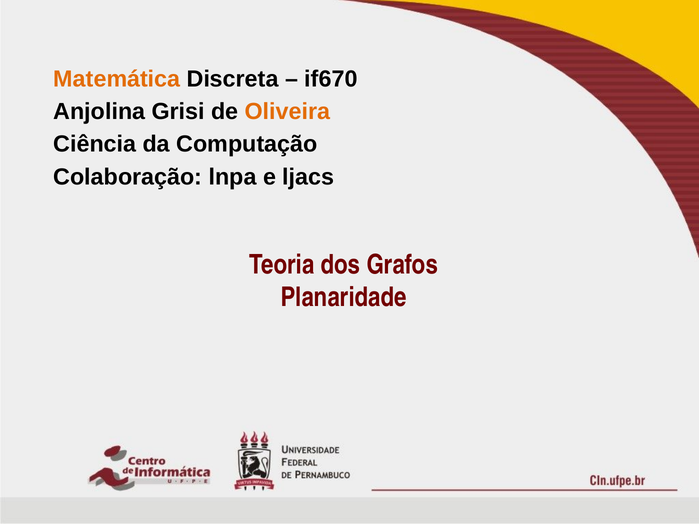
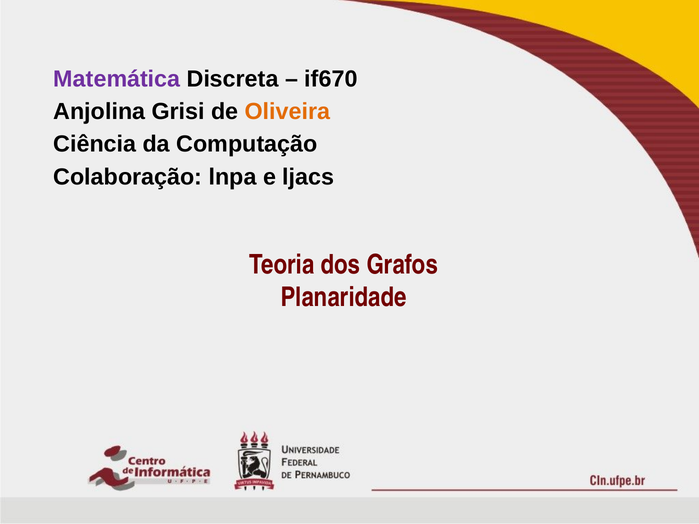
Matemática colour: orange -> purple (117, 79)
